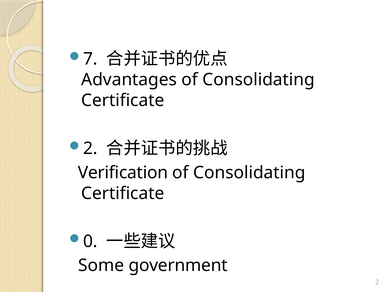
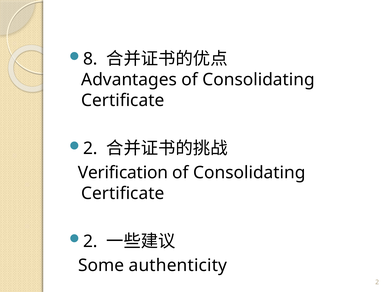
7: 7 -> 8 (90, 59)
0: 0 -> 2 (90, 242)
government: government -> authenticity (178, 266)
